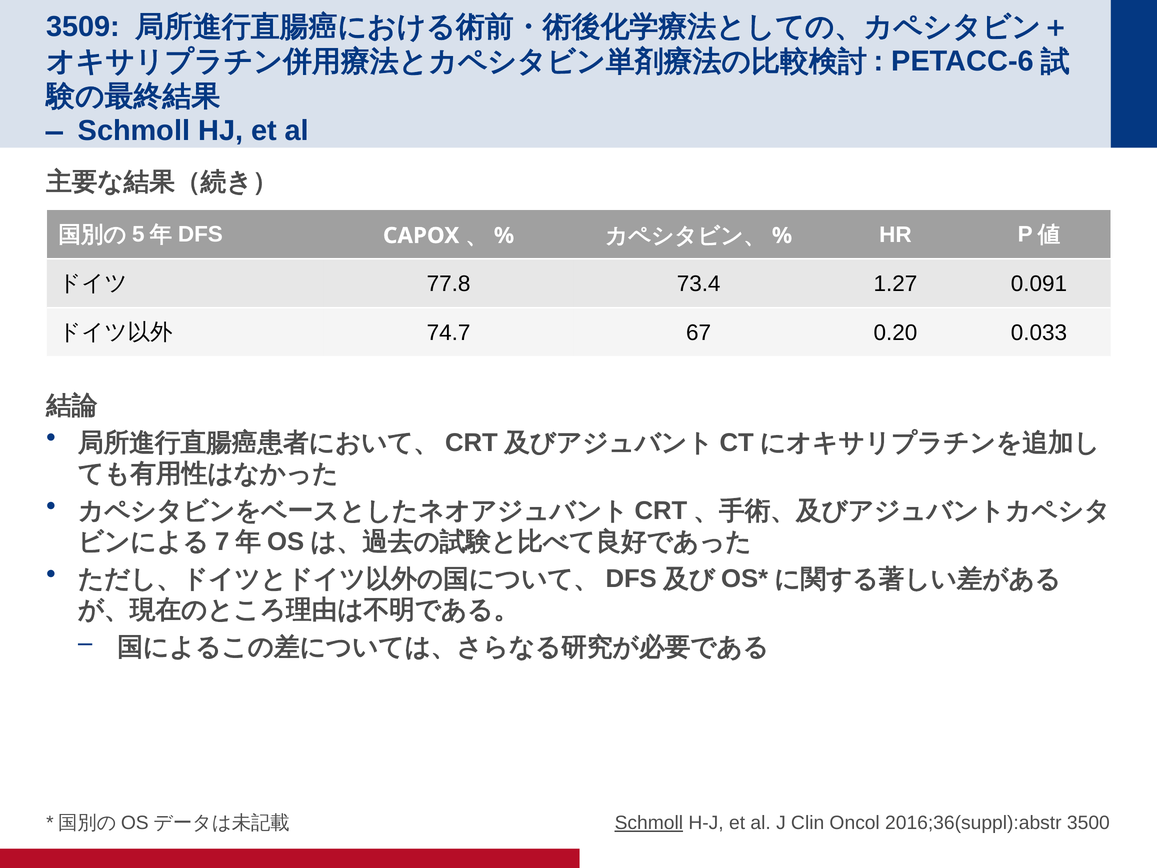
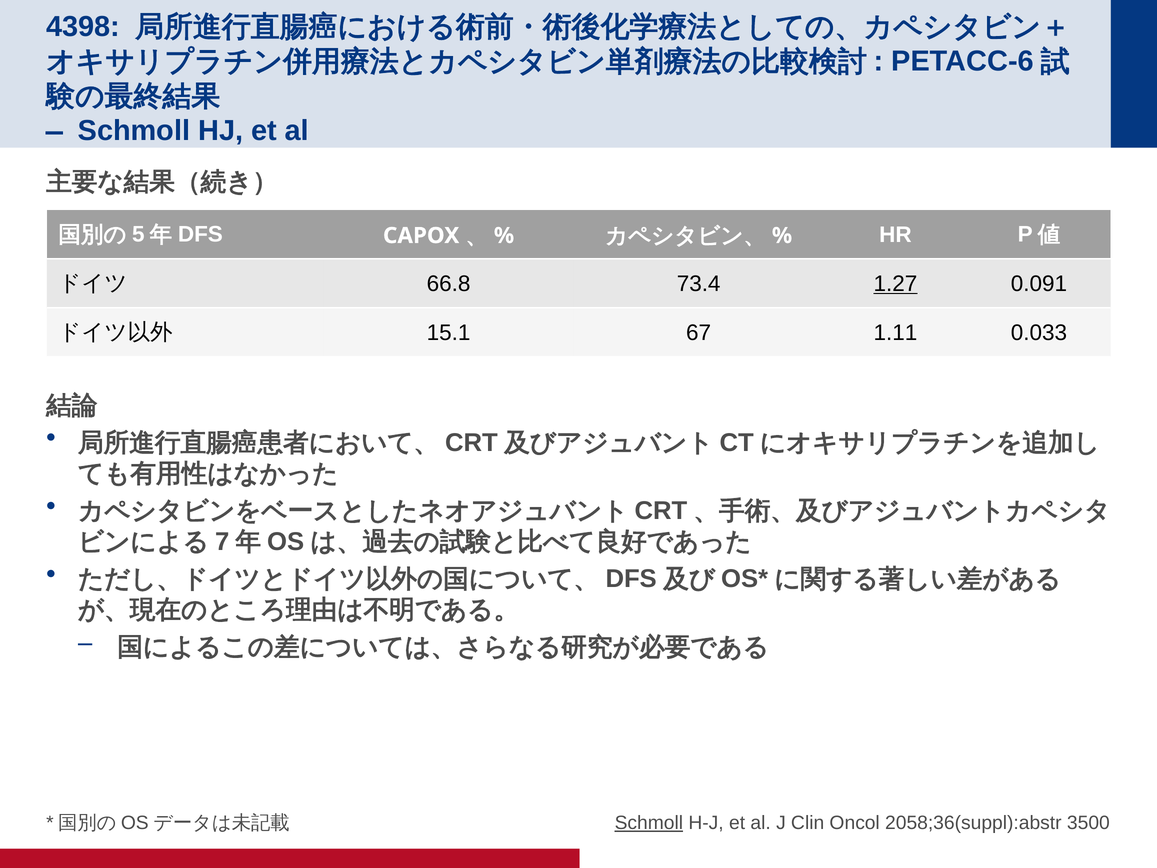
3509: 3509 -> 4398 (83, 27)
77.8: 77.8 -> 66.8 (449, 284)
1.27 underline: none -> present (895, 284)
74.7: 74.7 -> 15.1 (449, 333)
0.20: 0.20 -> 1.11 (895, 333)
2016;36(suppl):abstr: 2016;36(suppl):abstr -> 2058;36(suppl):abstr (973, 823)
